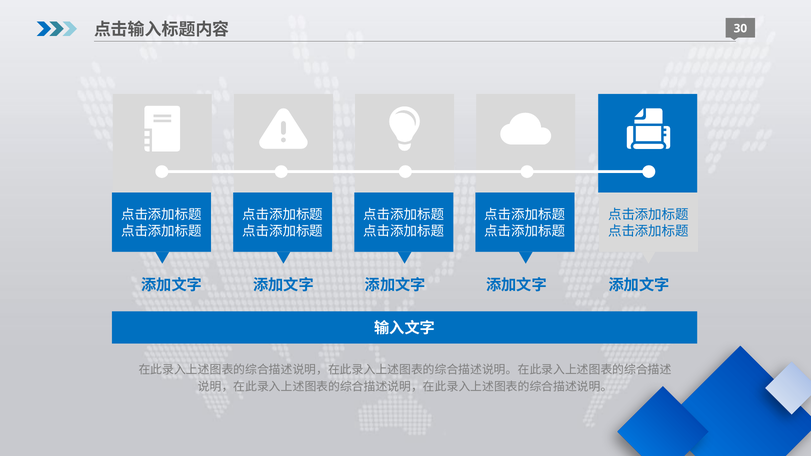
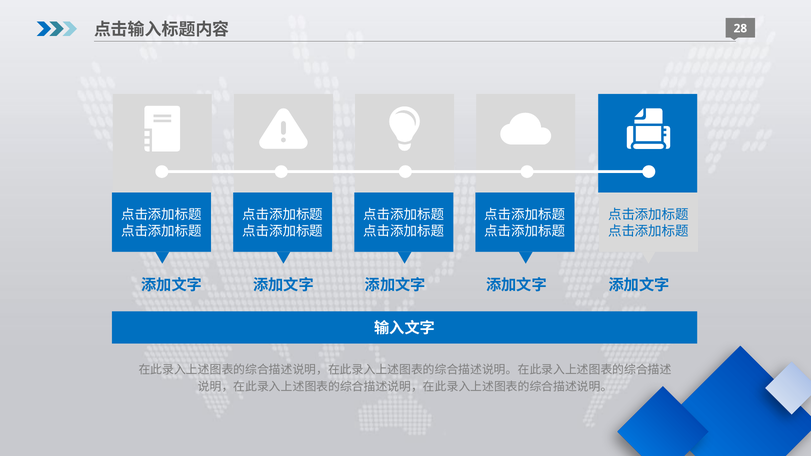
30: 30 -> 28 (740, 28)
